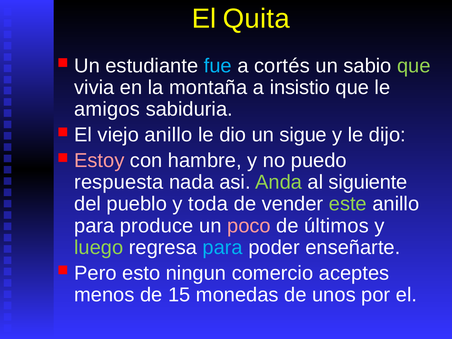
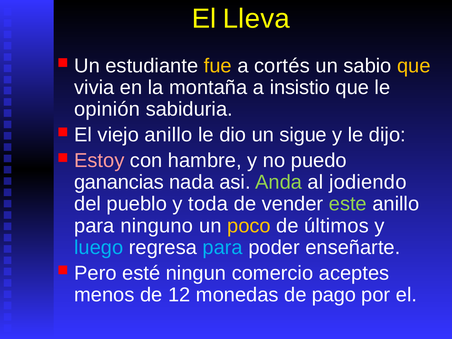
Quita: Quita -> Lleva (256, 19)
fue colour: light blue -> yellow (218, 66)
que colour: light green -> yellow (414, 66)
amigos: amigos -> opinión (107, 109)
respuesta: respuesta -> ganancias (119, 182)
siguiente: siguiente -> jodiendo (368, 182)
produce: produce -> ninguno (157, 226)
poco colour: pink -> yellow (249, 226)
luego colour: light green -> light blue (99, 247)
esto: esto -> esté (141, 273)
15: 15 -> 12 (179, 295)
unos: unos -> pago (334, 295)
